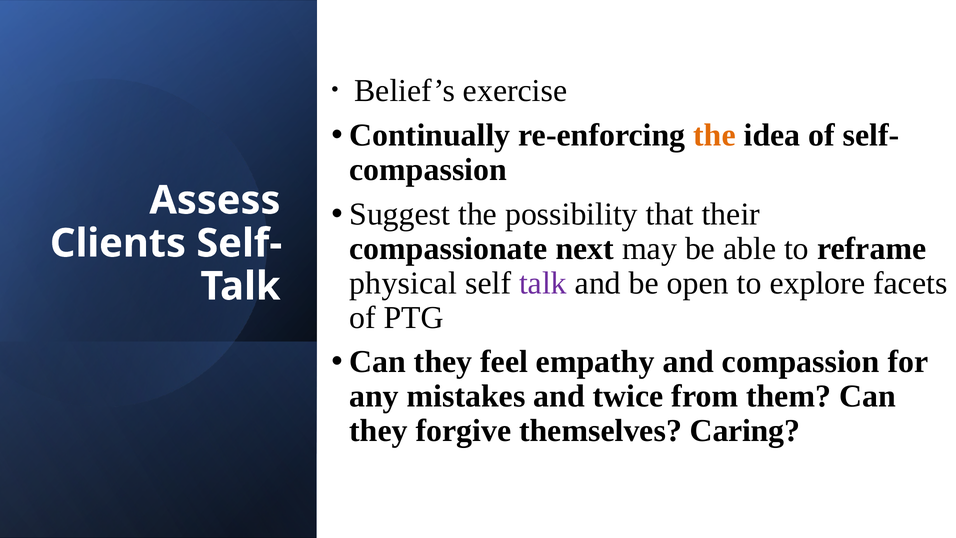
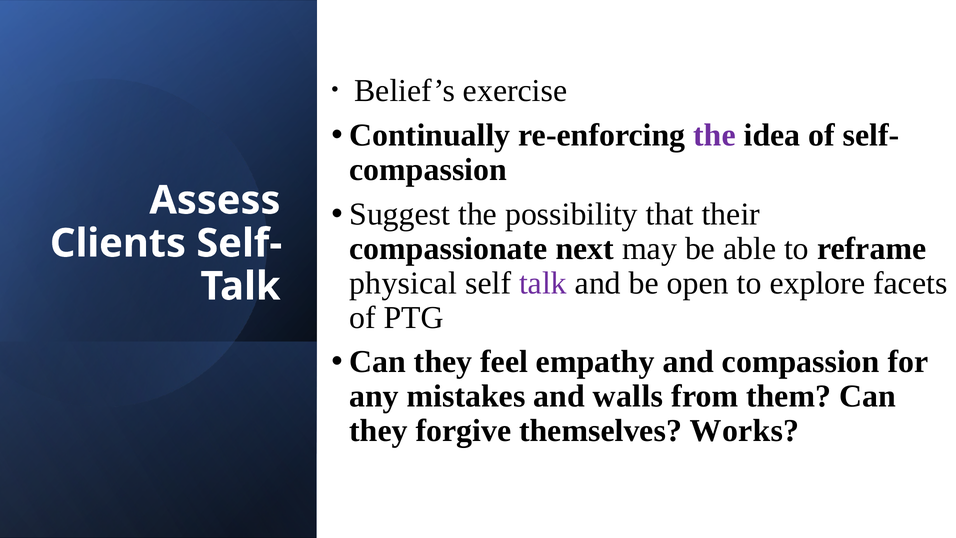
the colour: orange -> purple (715, 135)
twice: twice -> walls (628, 396)
Caring: Caring -> Works (745, 431)
